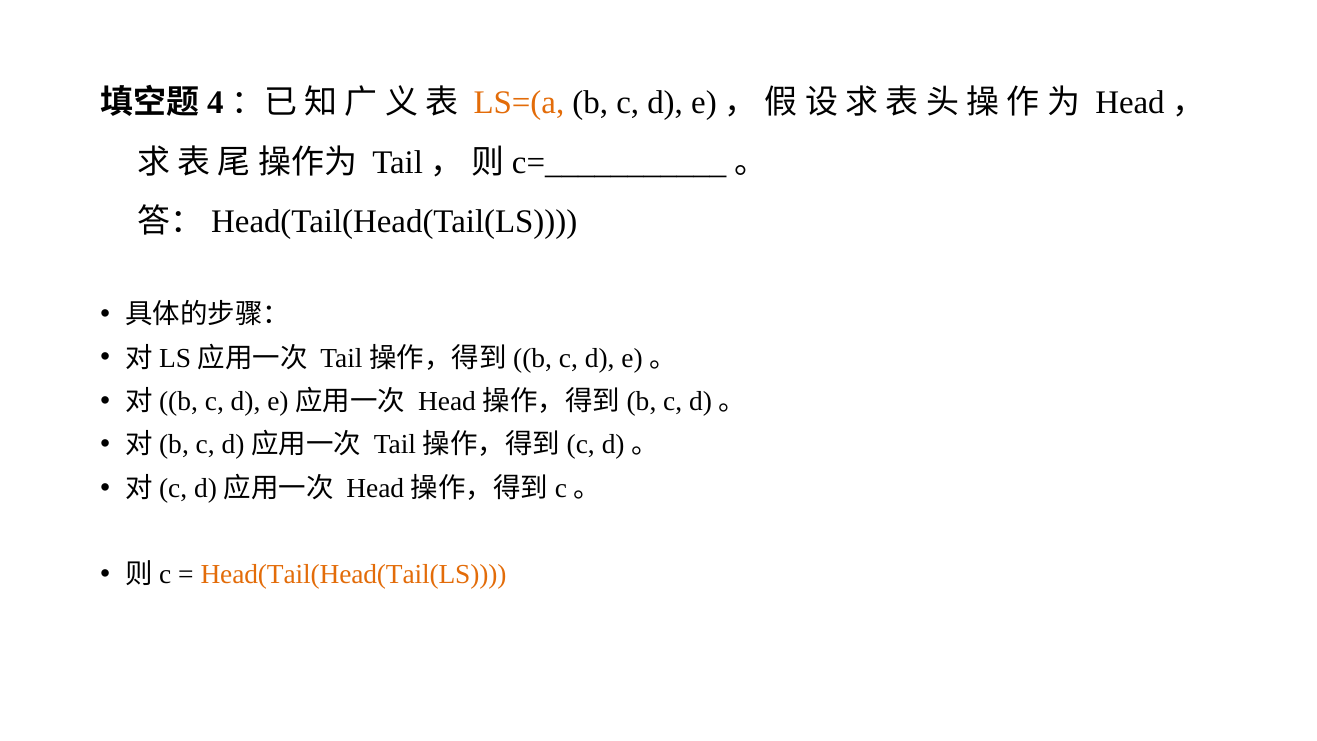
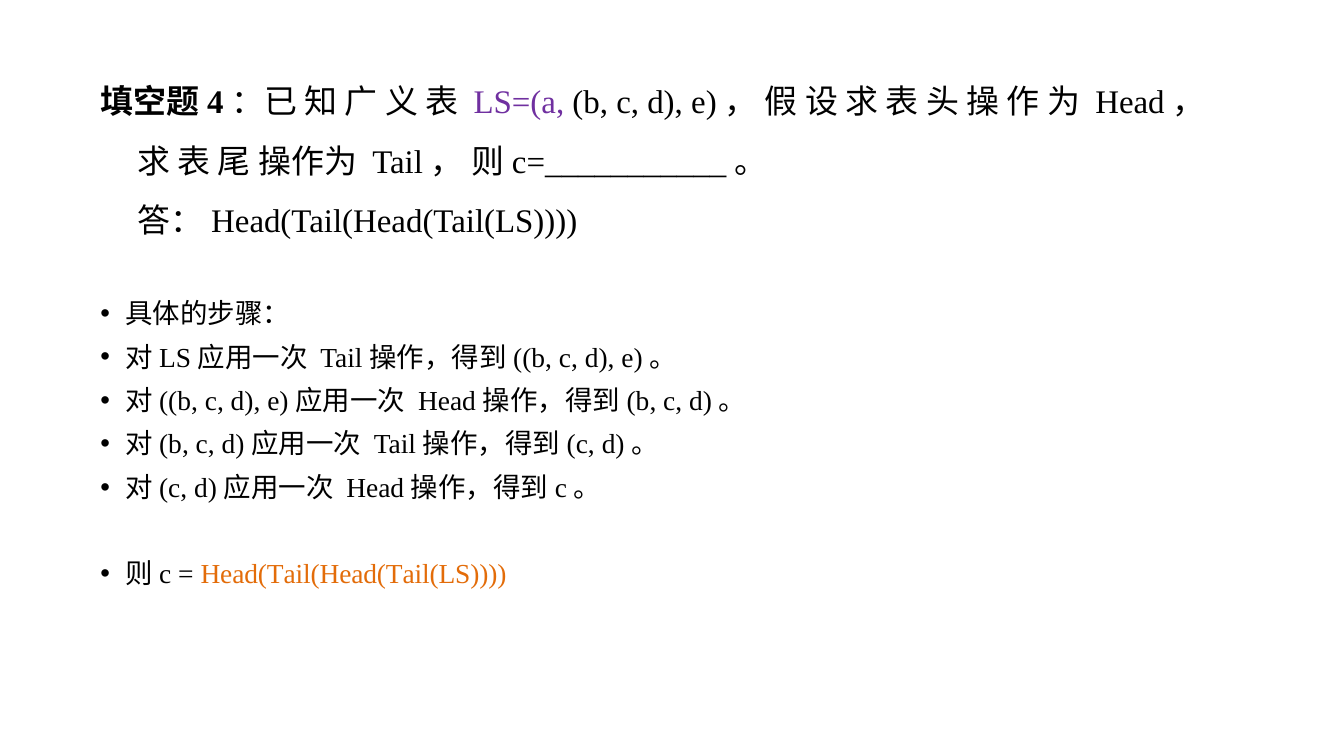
LS=(a colour: orange -> purple (519, 103)
